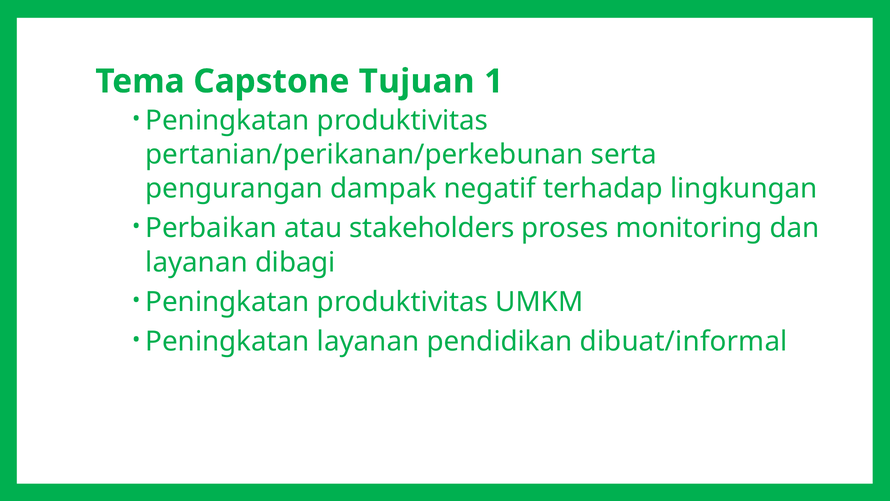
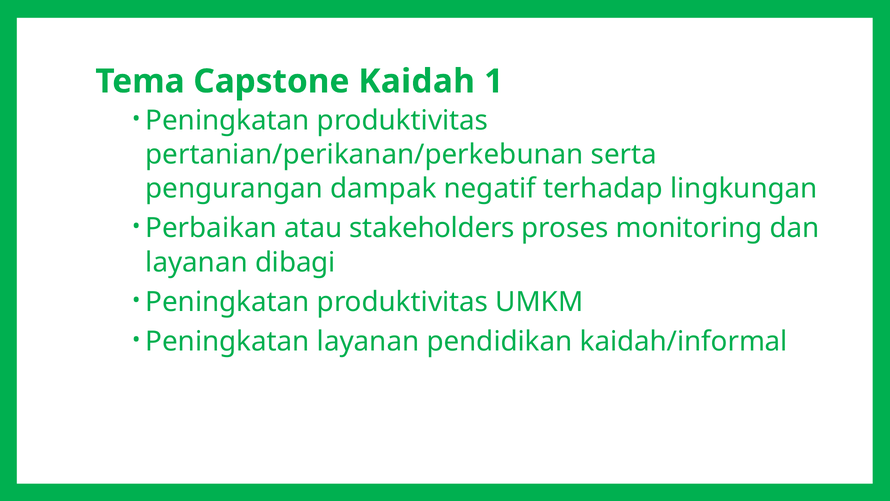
Tujuan: Tujuan -> Kaidah (417, 81)
dibuat/informal: dibuat/informal -> kaidah/informal (684, 341)
